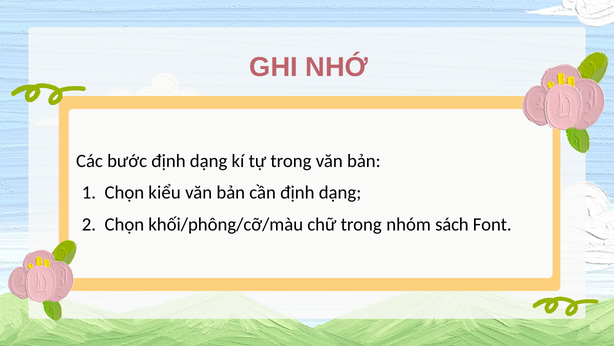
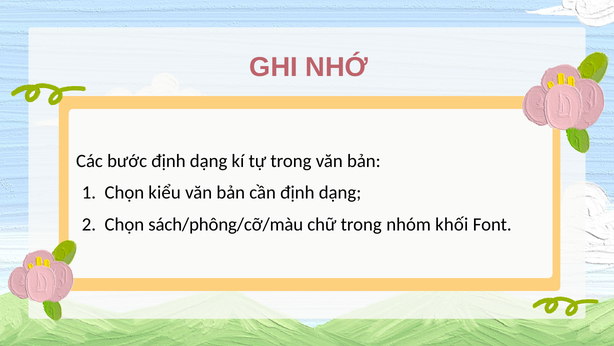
khối/phông/cỡ/màu: khối/phông/cỡ/màu -> sách/phông/cỡ/màu (226, 224)
sách: sách -> khối (452, 224)
